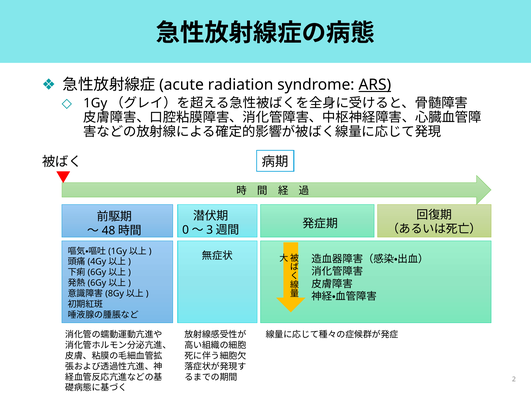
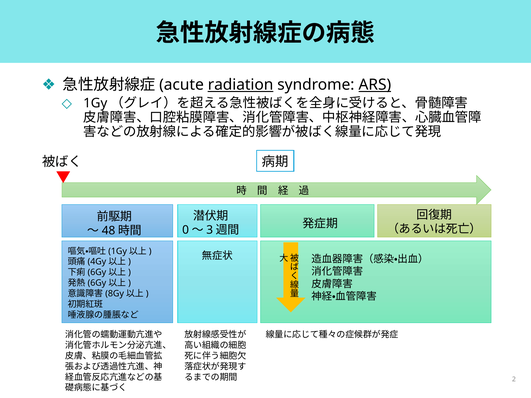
radiation underline: none -> present (241, 85)
